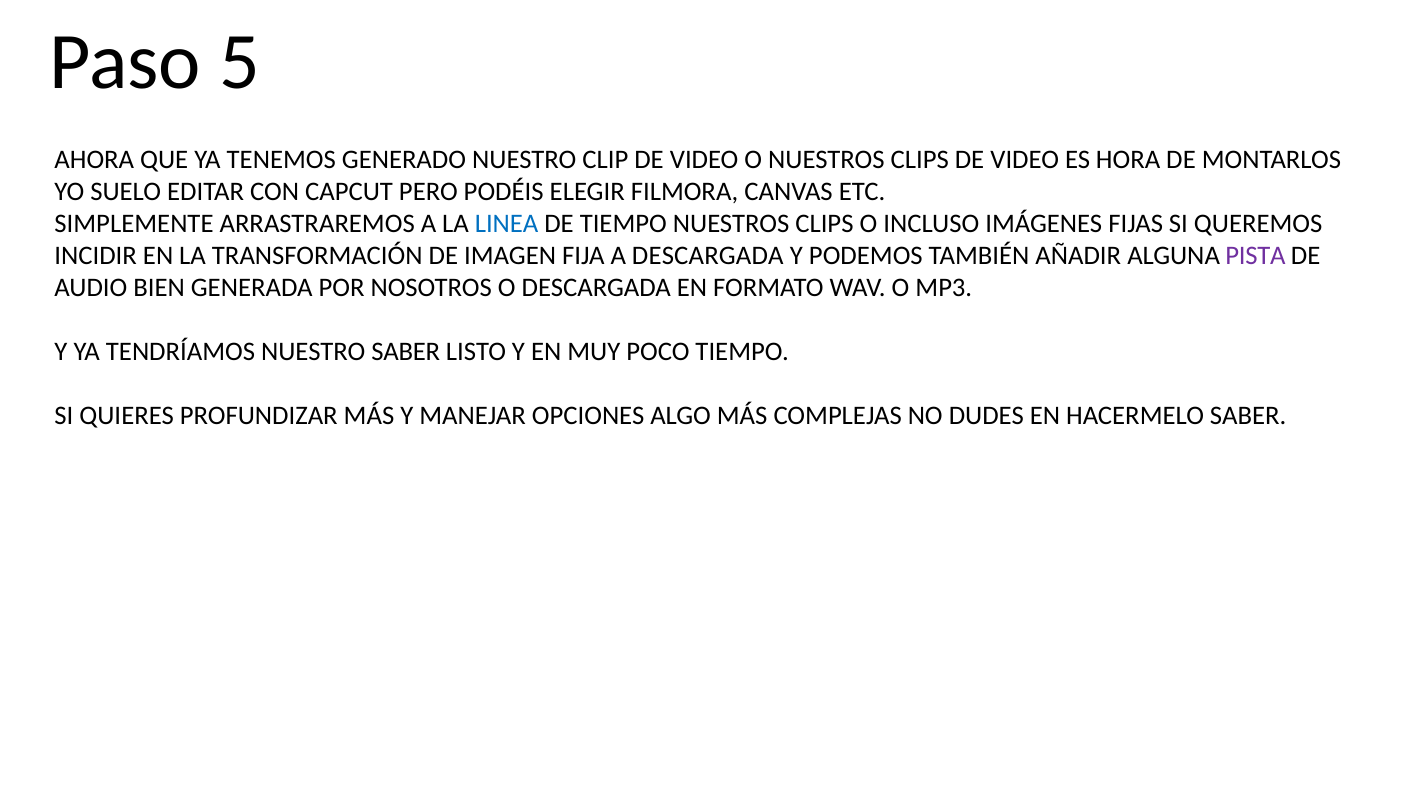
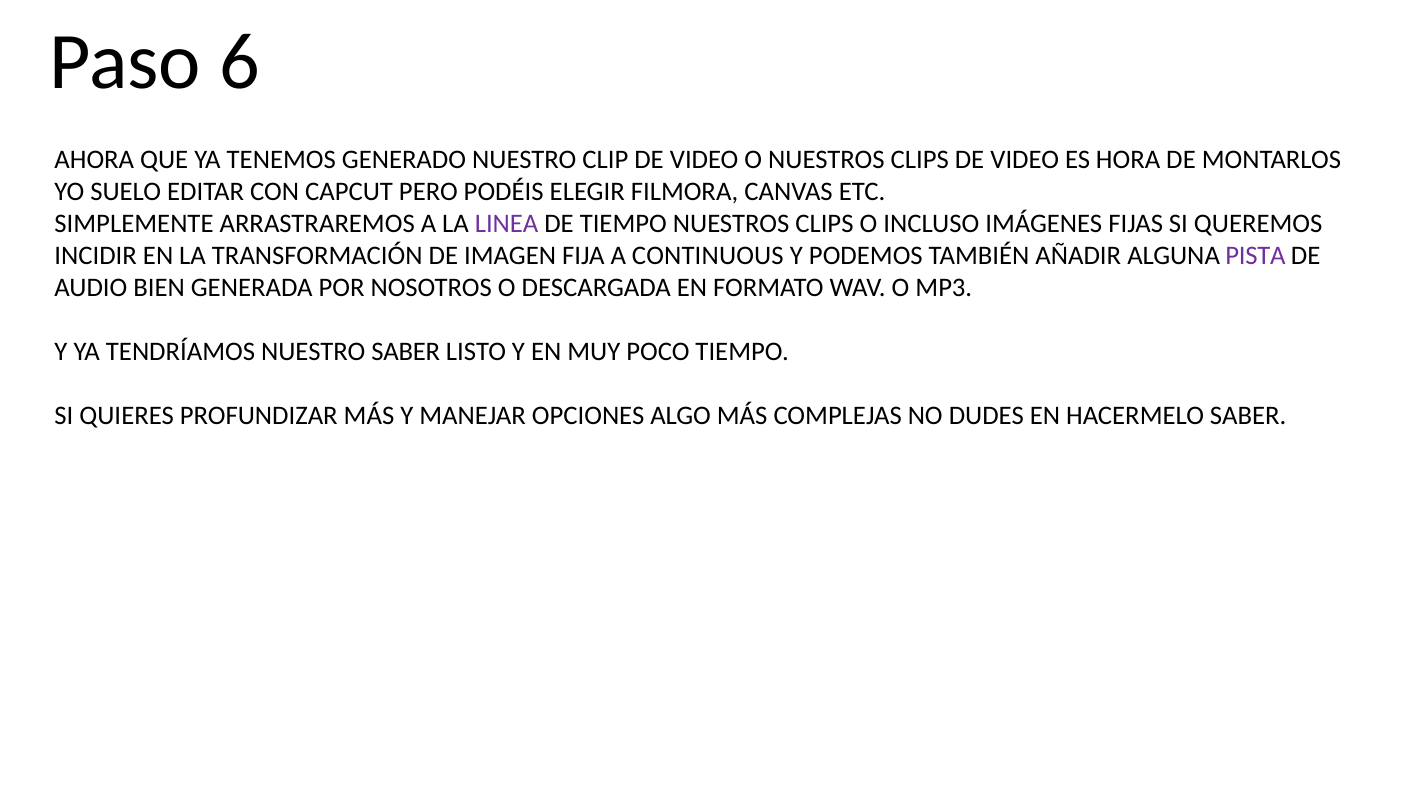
5: 5 -> 6 (239, 62)
LINEA colour: blue -> purple (507, 223)
A DESCARGADA: DESCARGADA -> CONTINUOUS (708, 256)
